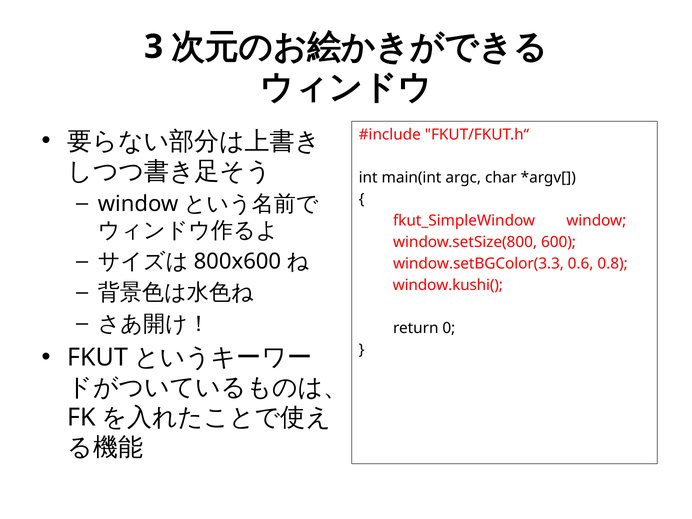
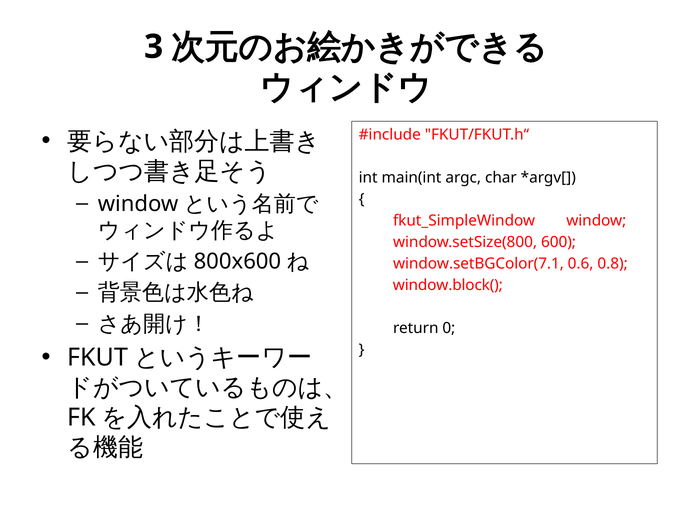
window.setBGColor(3.3: window.setBGColor(3.3 -> window.setBGColor(7.1 (478, 264)
window.kushi(: window.kushi( -> window.block( (448, 285)
